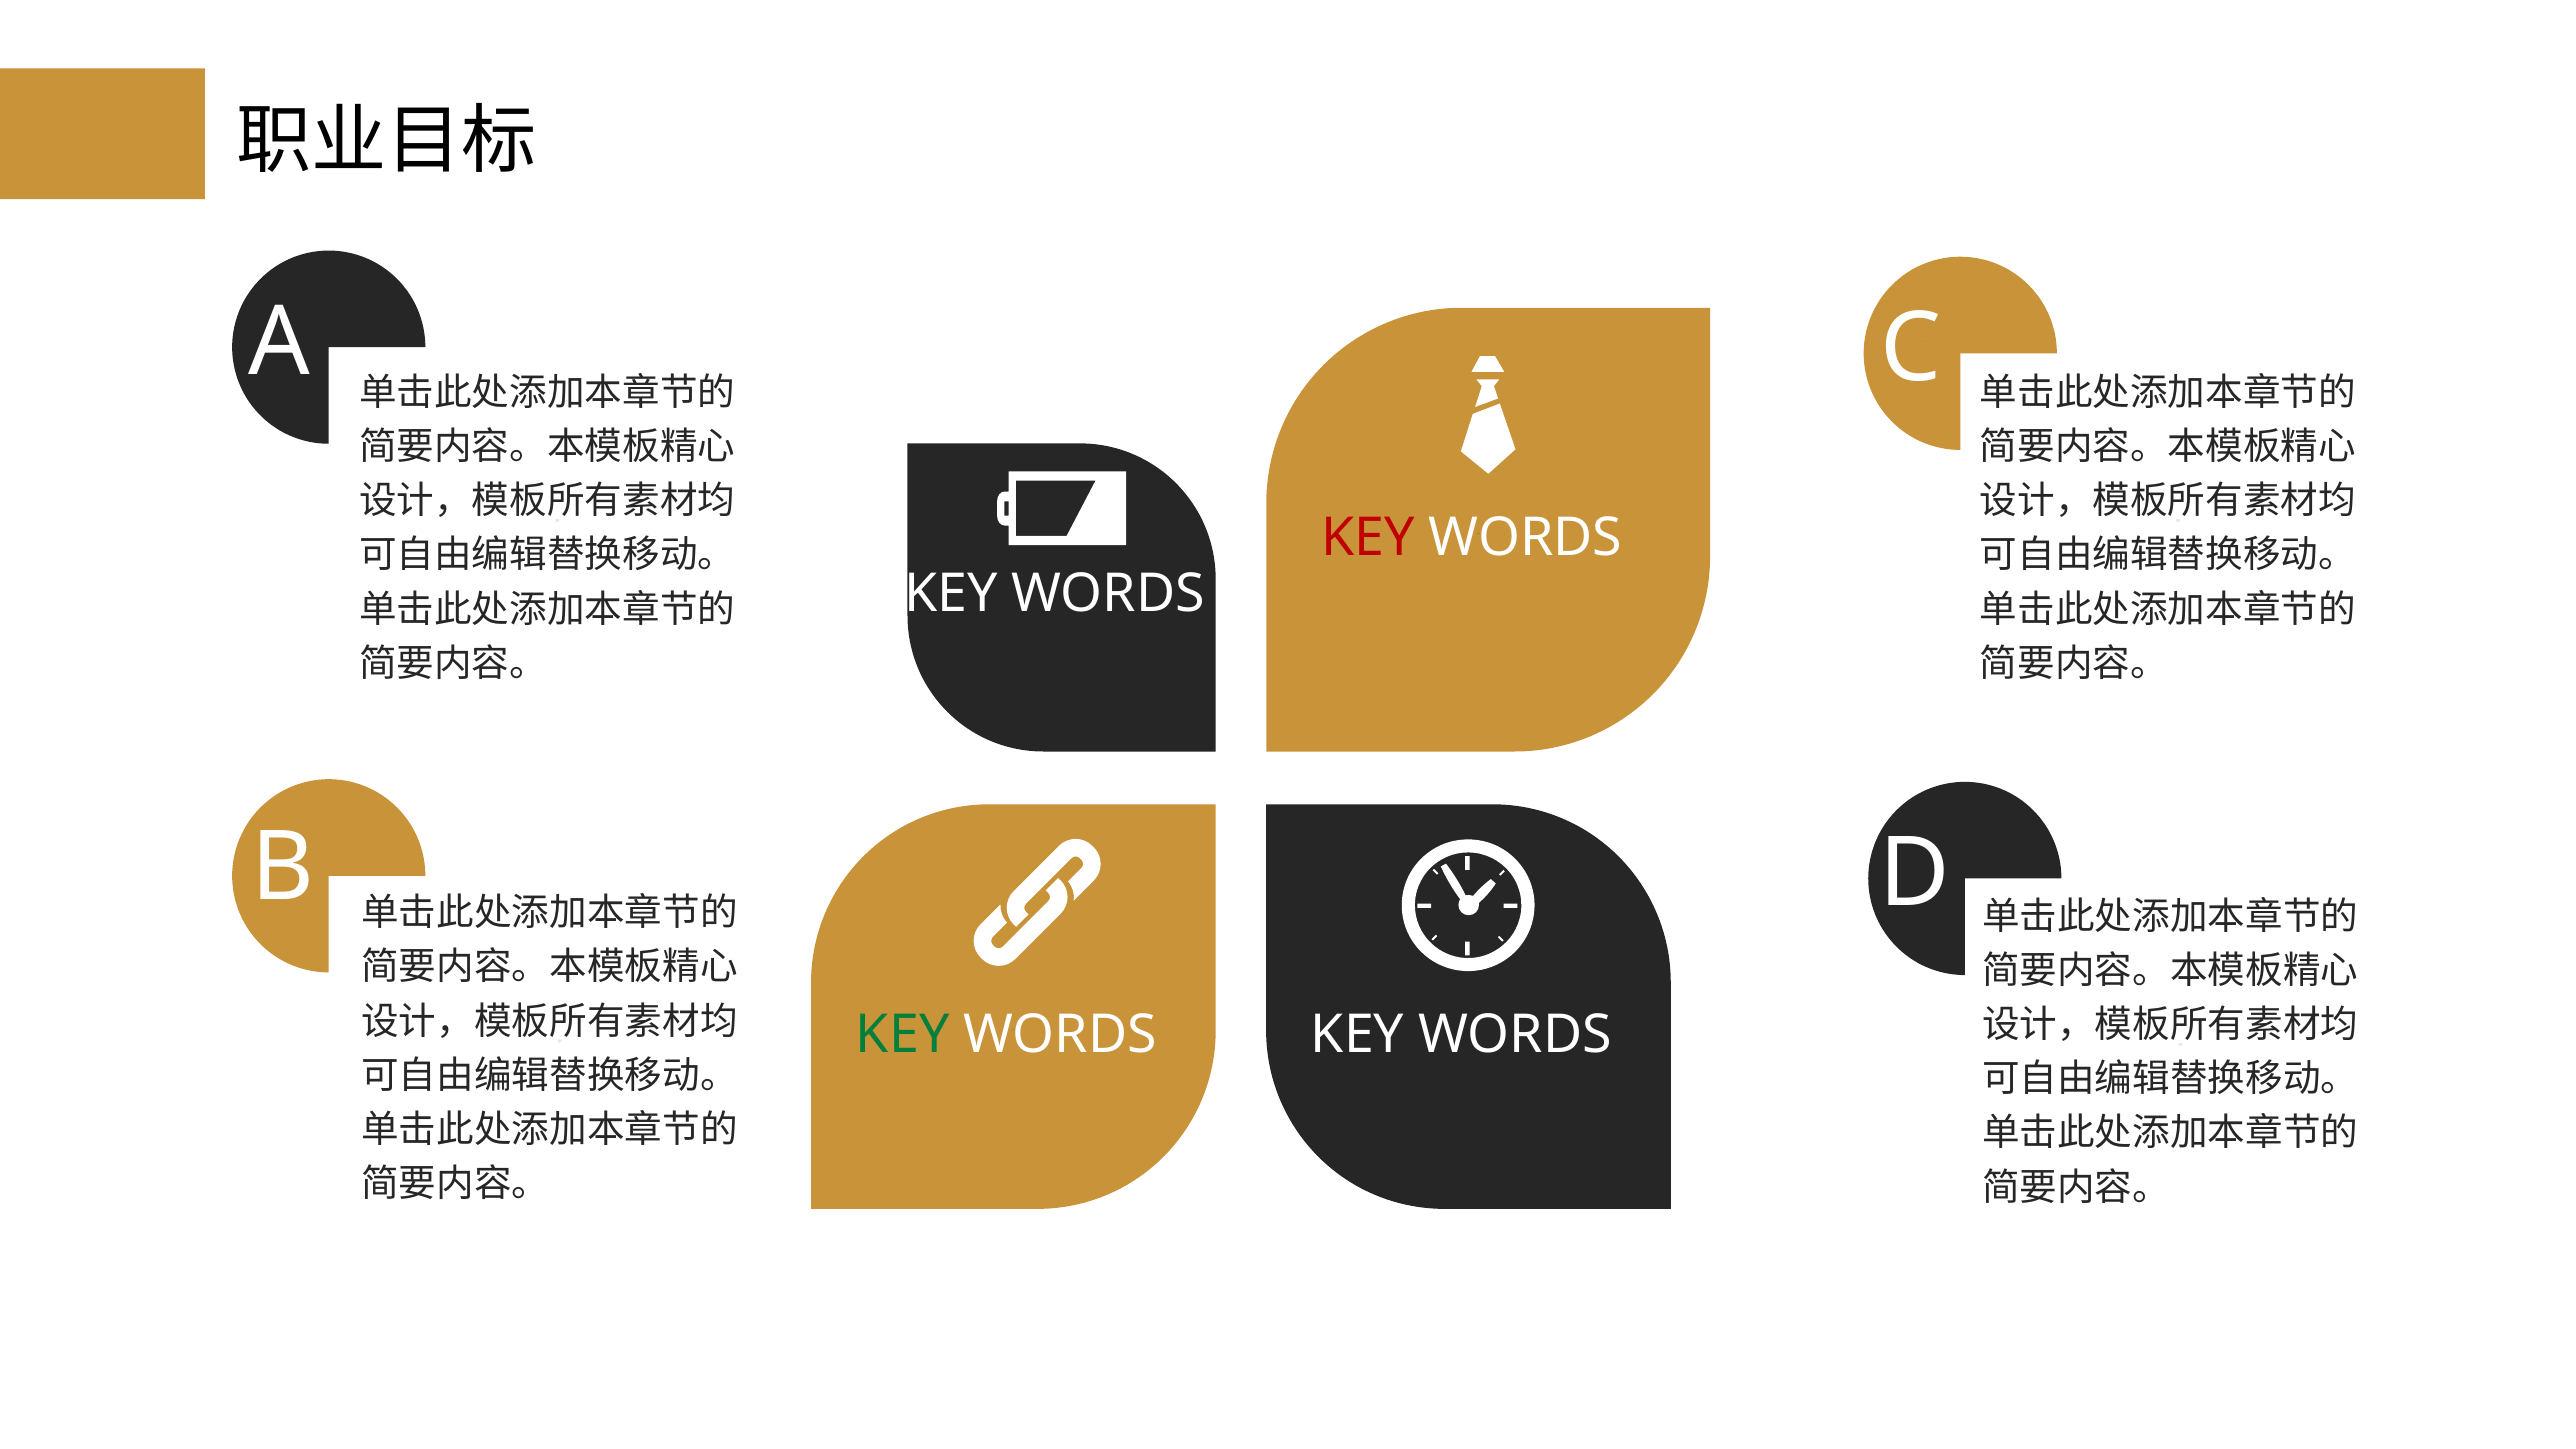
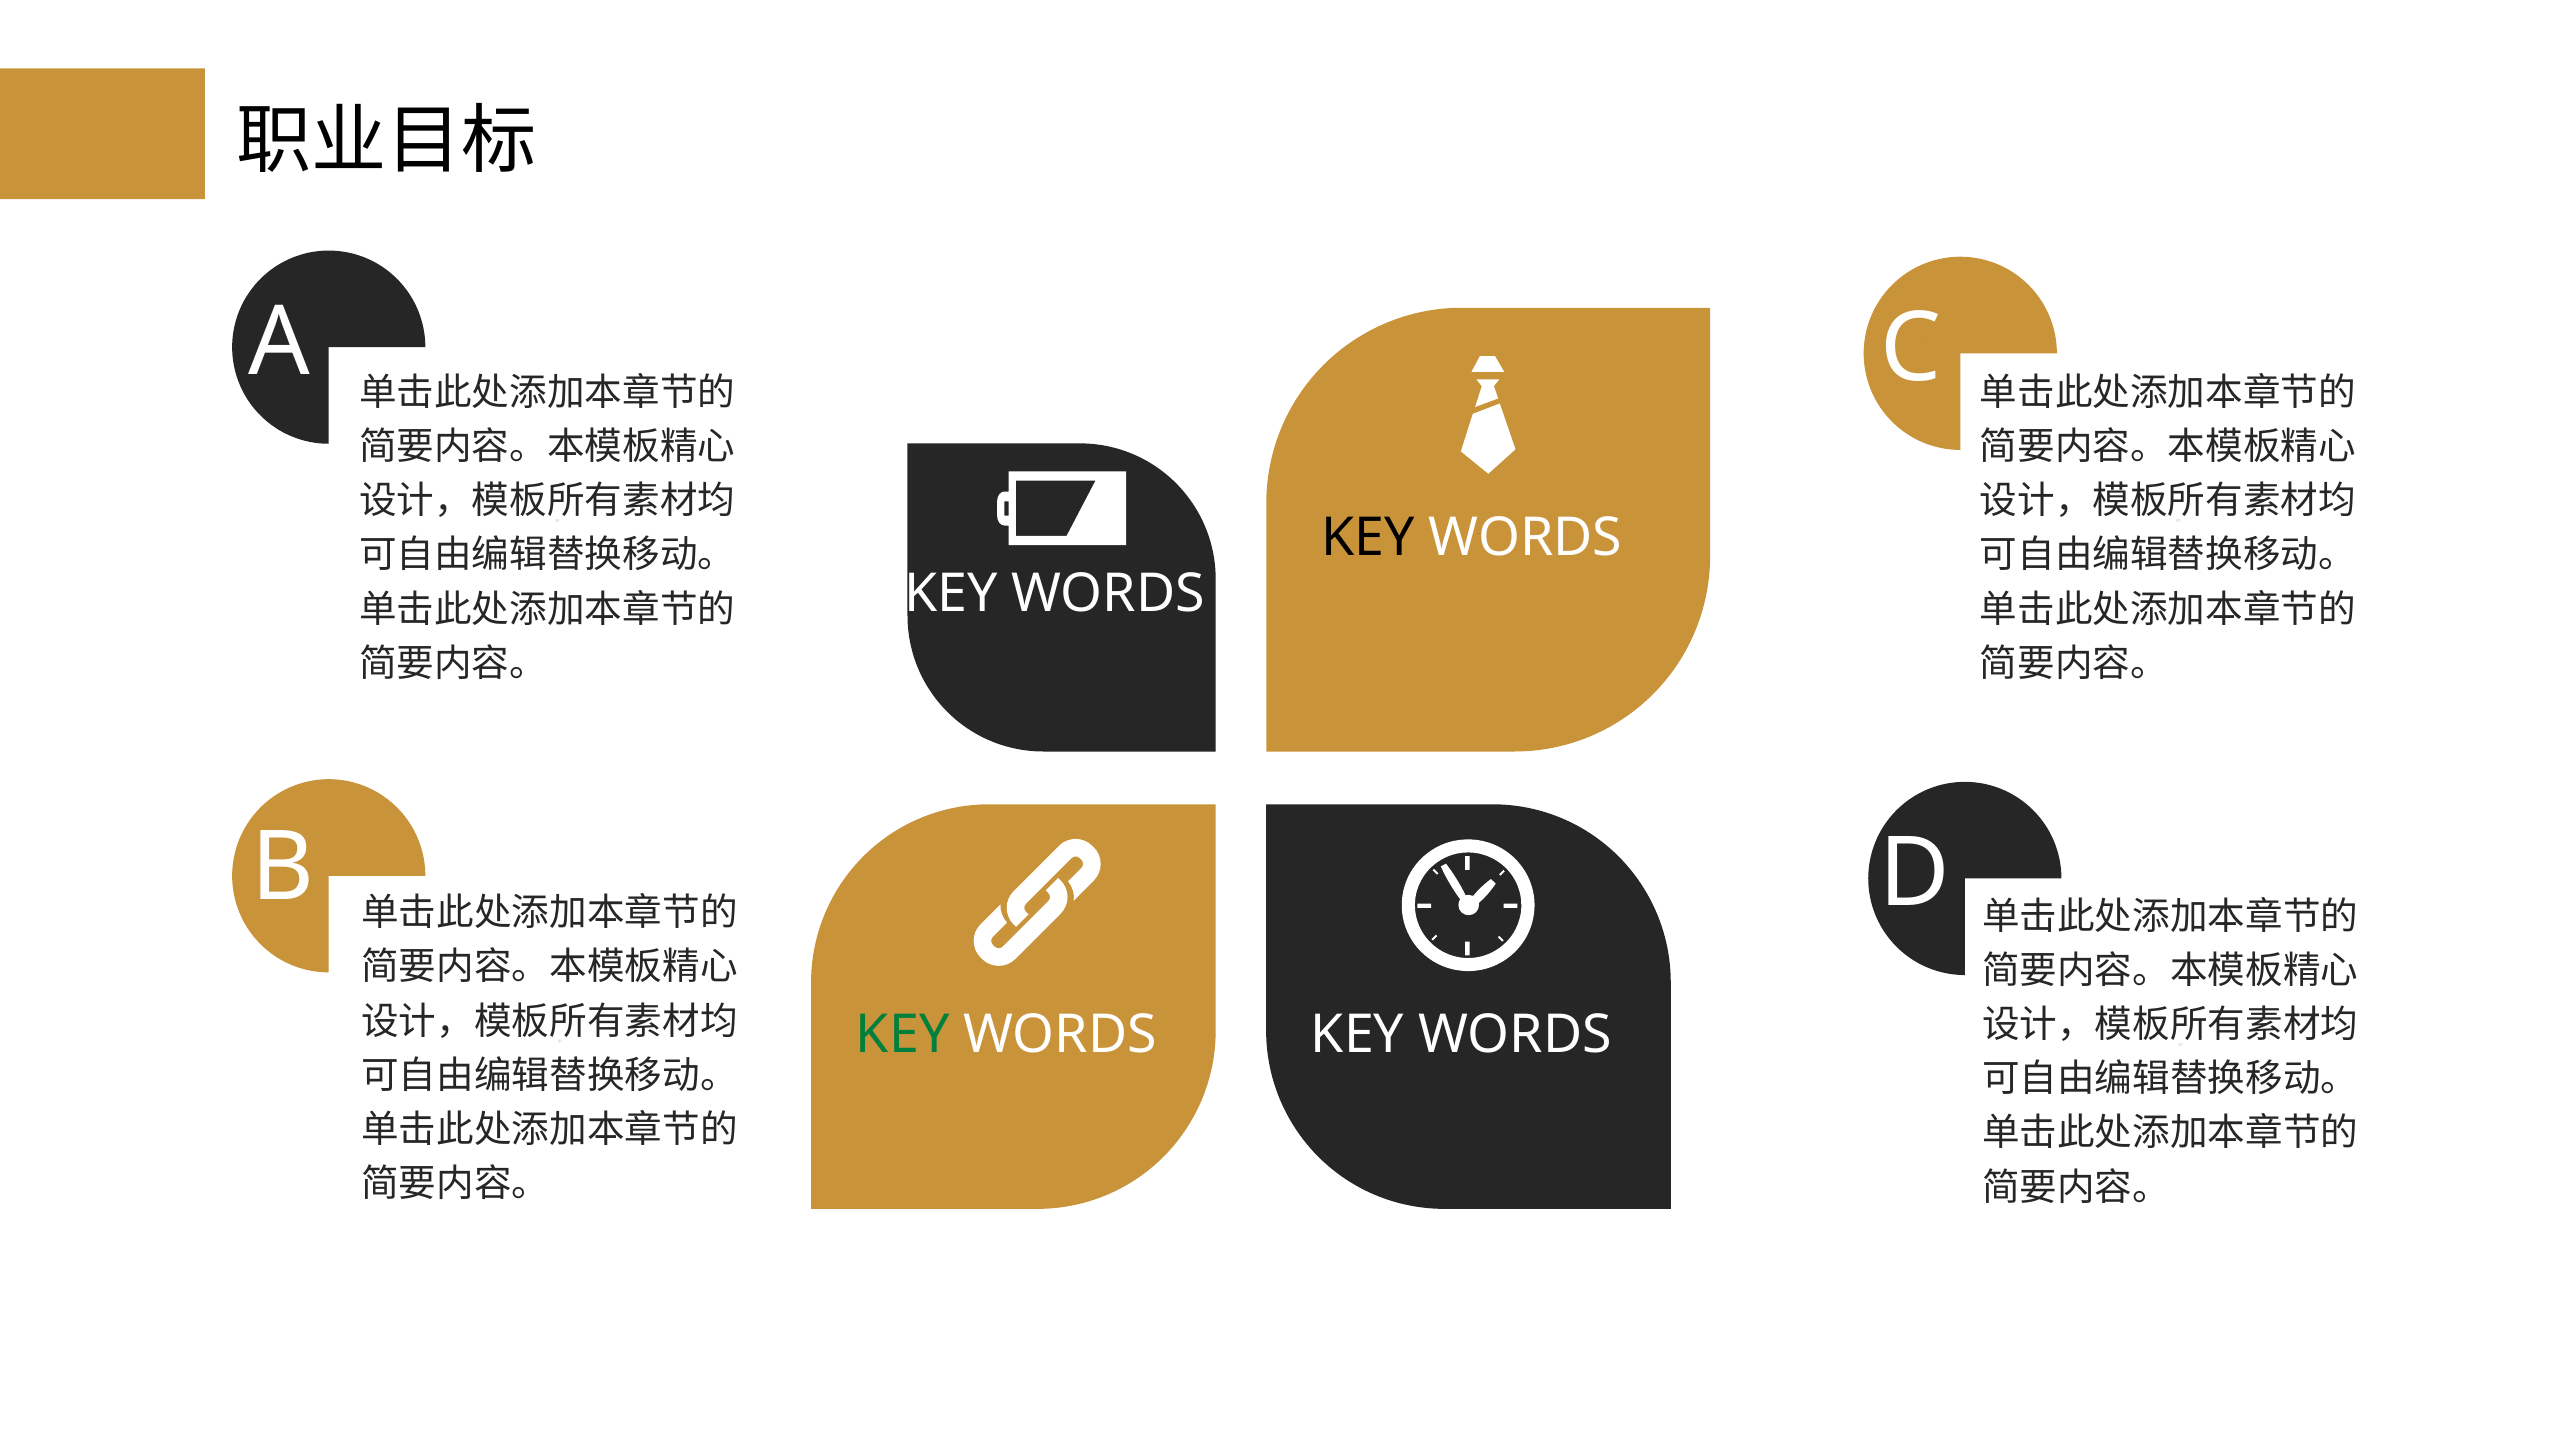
KEY colour: red -> black (1368, 538)
